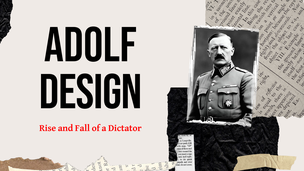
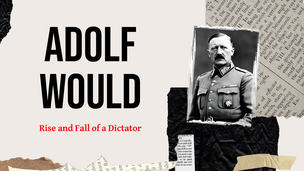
Design: Design -> Would (91, 92)
